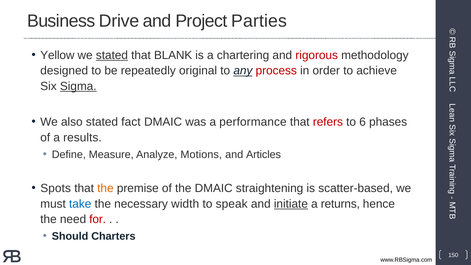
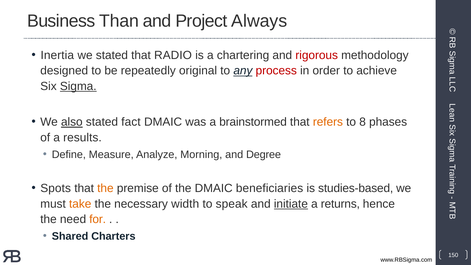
Drive: Drive -> Than (119, 21)
Parties: Parties -> Always (259, 21)
Yellow: Yellow -> Inertia (57, 55)
stated underline: present -> none (112, 55)
BLANK: BLANK -> RADIO (173, 55)
also underline: none -> present (72, 122)
performance: performance -> brainstormed (253, 122)
refers colour: red -> orange (328, 122)
6: 6 -> 8 (363, 122)
Motions: Motions -> Morning (201, 154)
Articles: Articles -> Degree (264, 154)
straightening: straightening -> beneficiaries (270, 188)
scatter-based: scatter-based -> studies-based (356, 188)
take colour: blue -> orange (80, 204)
for colour: red -> orange (98, 219)
Should: Should -> Shared (70, 236)
